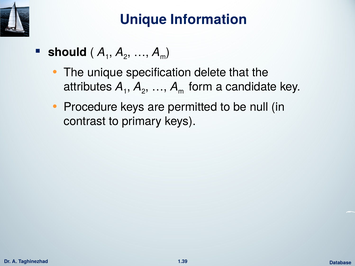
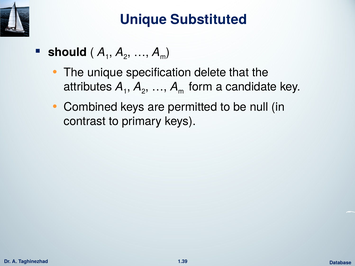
Information: Information -> Substituted (209, 20)
Procedure: Procedure -> Combined (91, 107)
